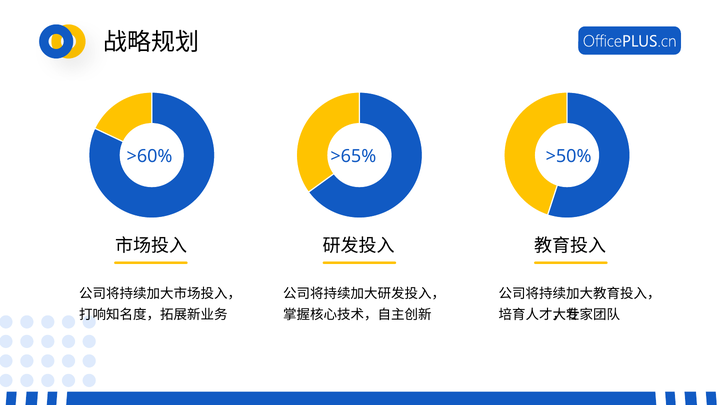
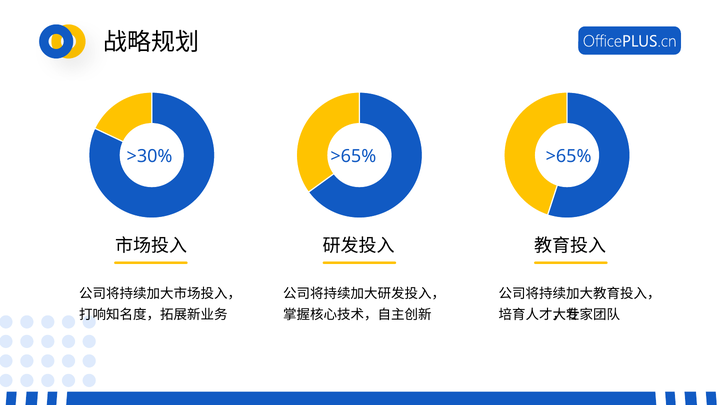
>60%: >60% -> >30% (150, 156)
>65% >50%: >50% -> >65% (569, 156)
